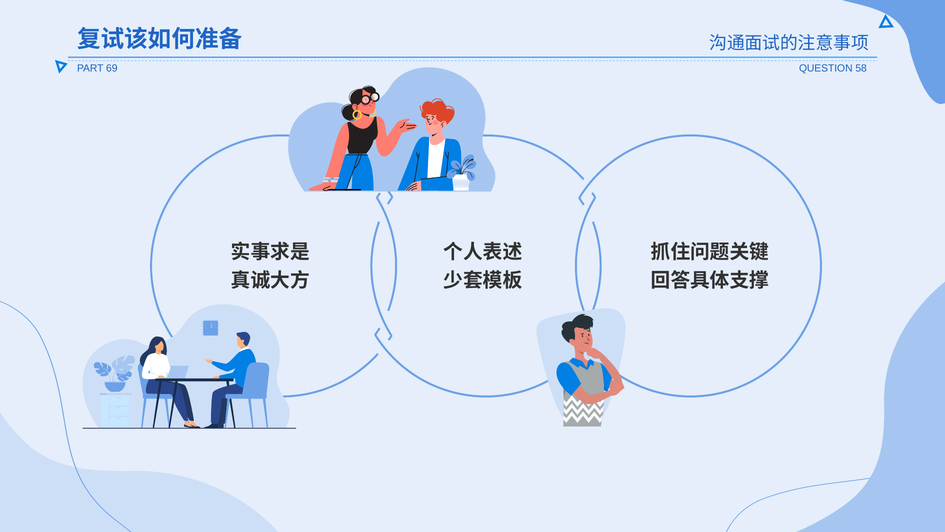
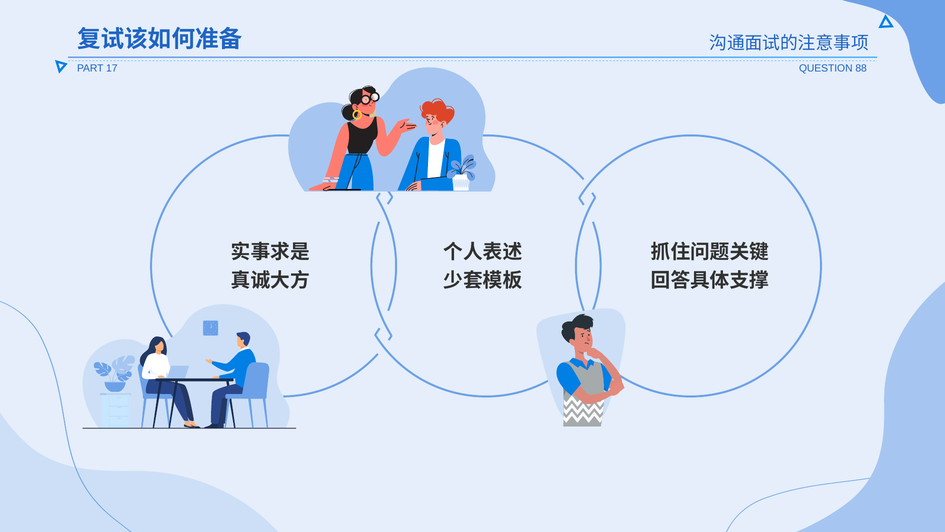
69: 69 -> 17 (112, 68)
58: 58 -> 88 (861, 68)
